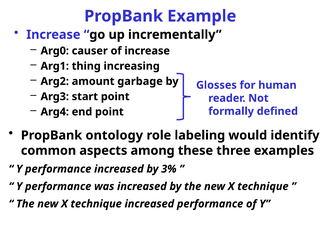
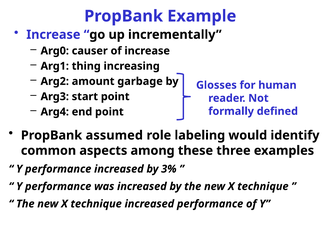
ontology: ontology -> assumed (114, 135)
